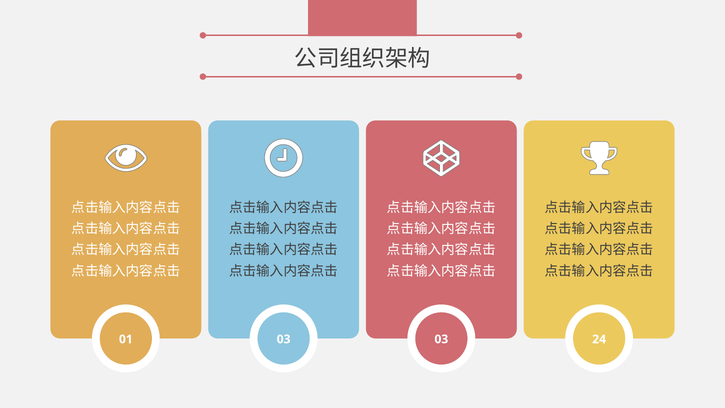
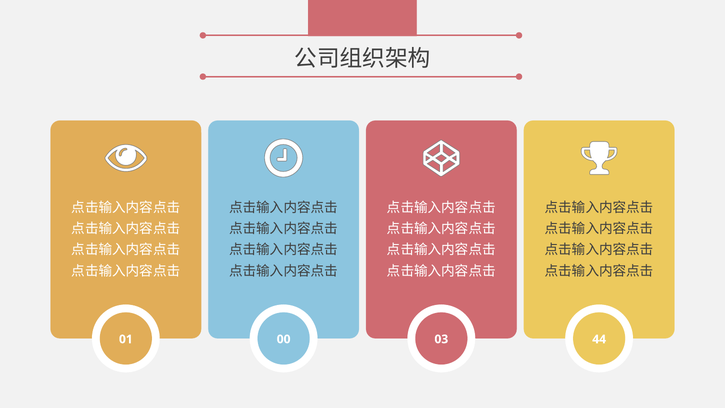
01 03: 03 -> 00 (284, 339)
24: 24 -> 44 (599, 339)
